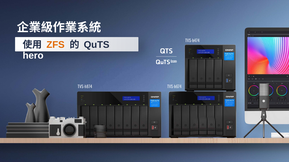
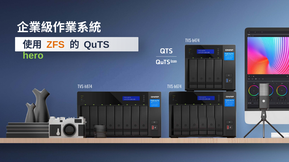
hero colour: white -> light green (33, 56)
